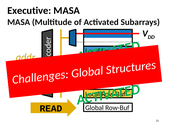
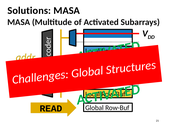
Executive: Executive -> Solutions (29, 11)
